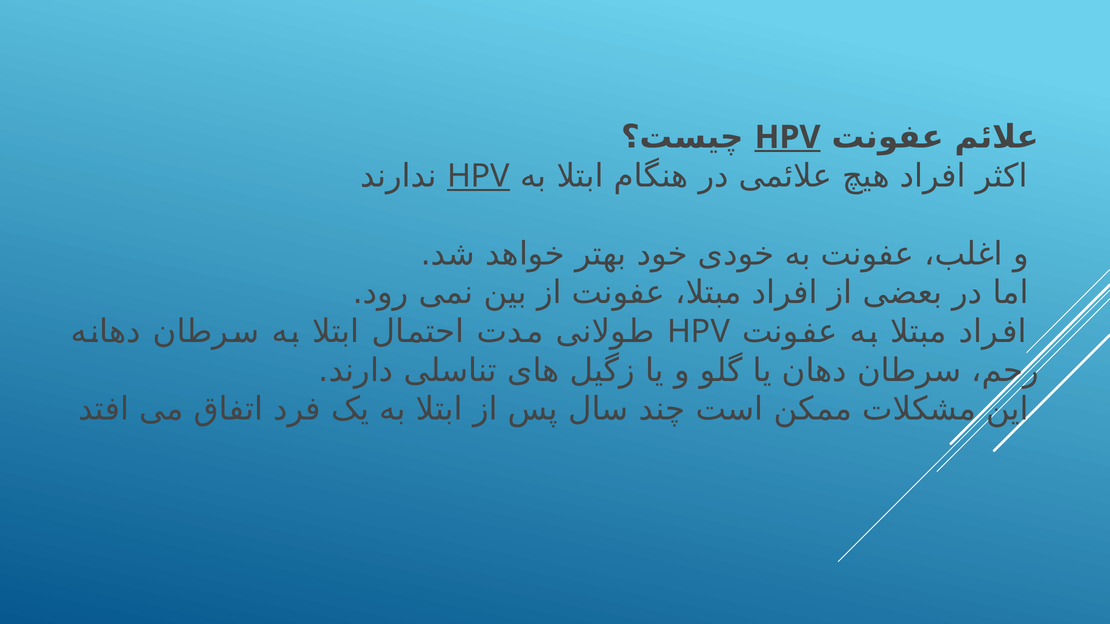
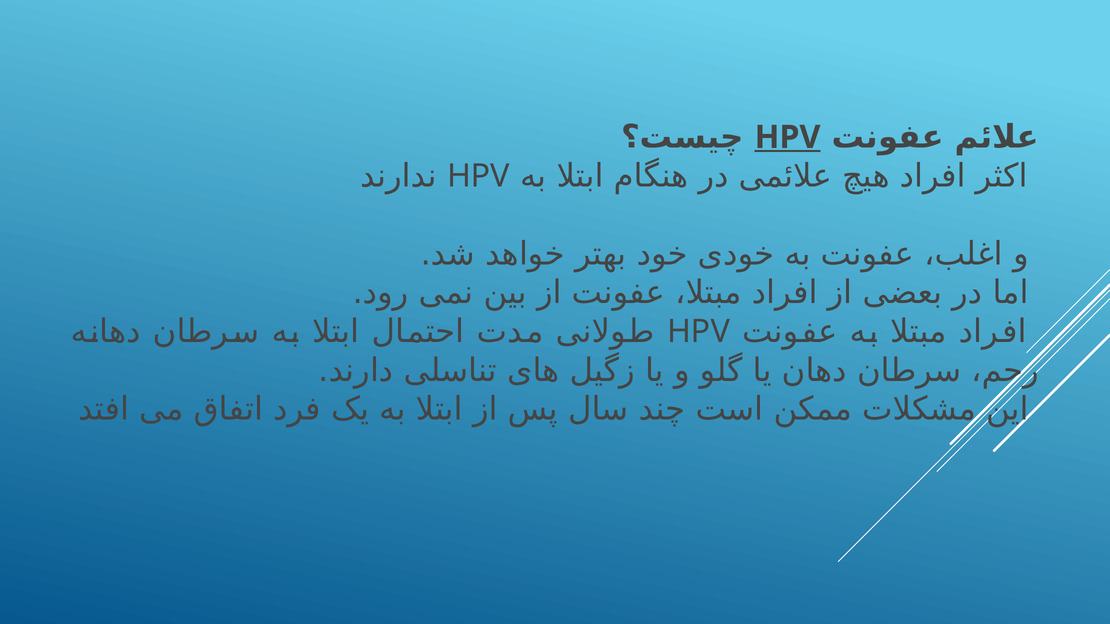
HPV underline: present -> none (478, 176)
